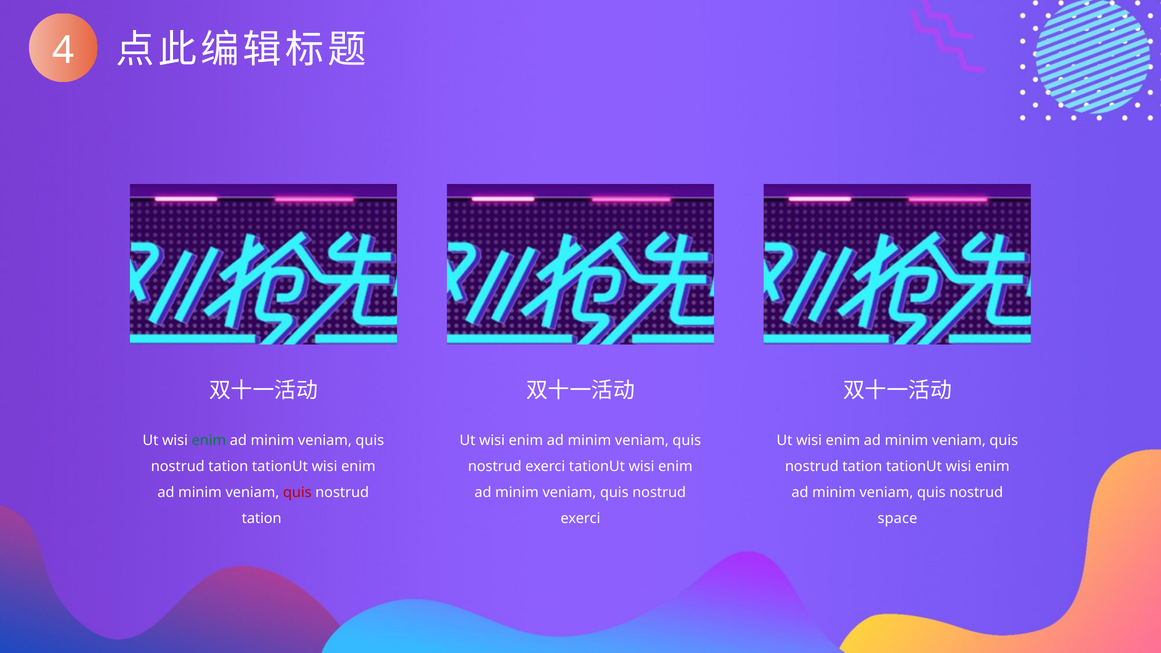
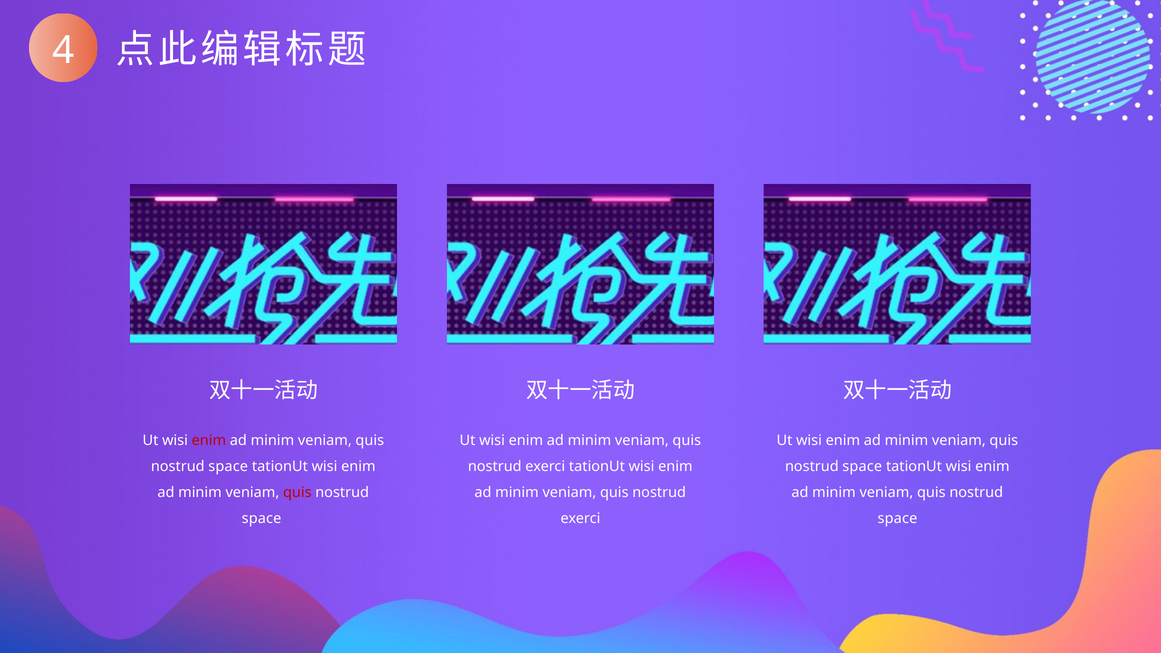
enim colour: green -> red (209, 440)
tation: tation -> space (228, 466)
tation: tation -> space (862, 466)
tation: tation -> space (262, 519)
